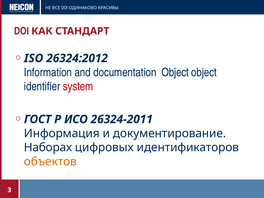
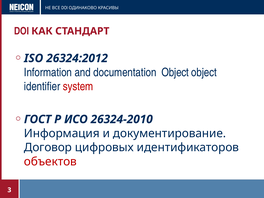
26324-2011: 26324-2011 -> 26324-2010 (122, 119)
Наборах: Наборах -> Договор (48, 147)
объектов colour: orange -> red (50, 162)
